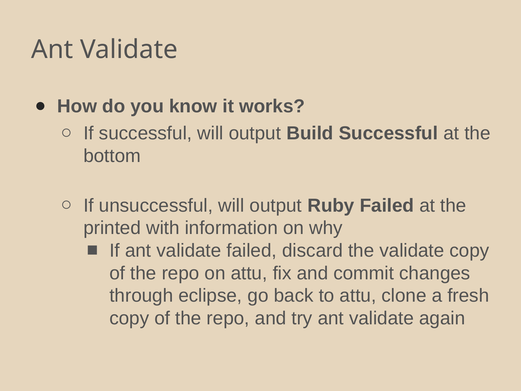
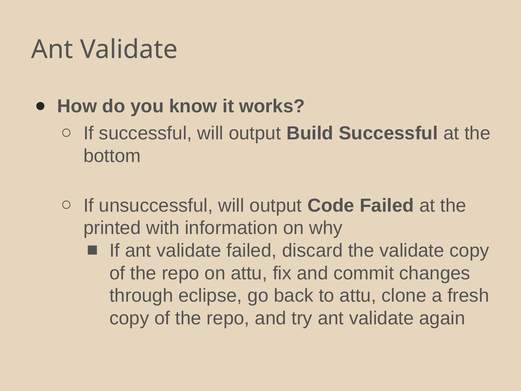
Ruby: Ruby -> Code (331, 205)
